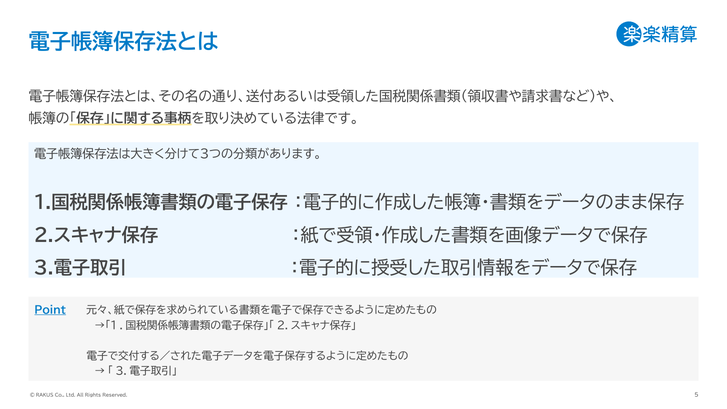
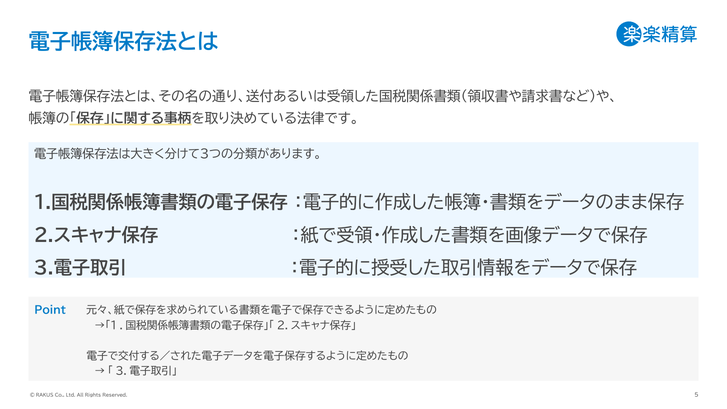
Point underline: present -> none (50, 310)
